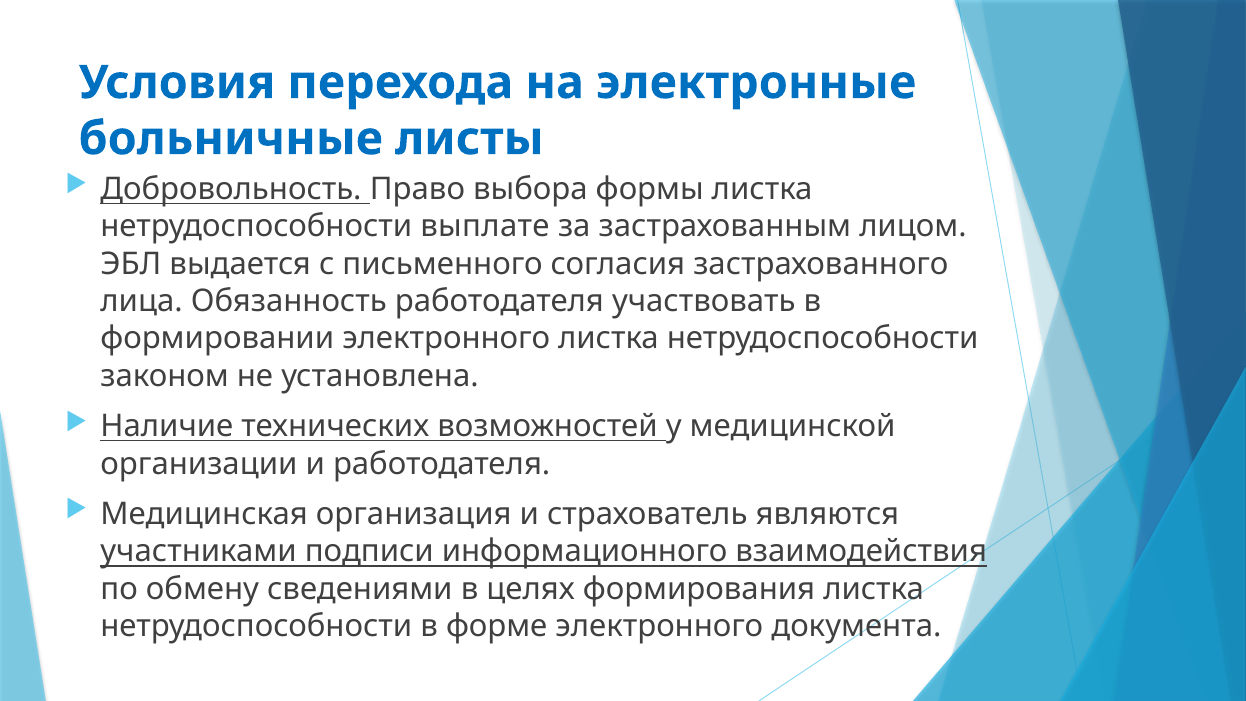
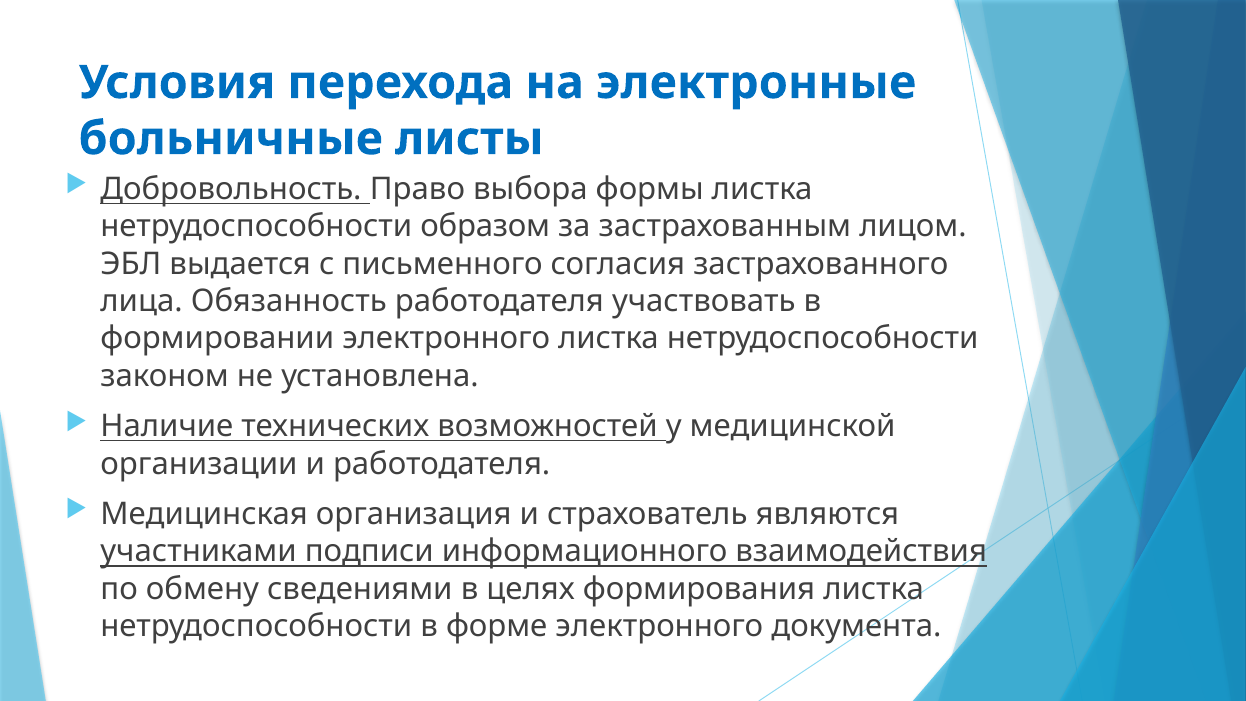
выплате: выплате -> образом (485, 226)
